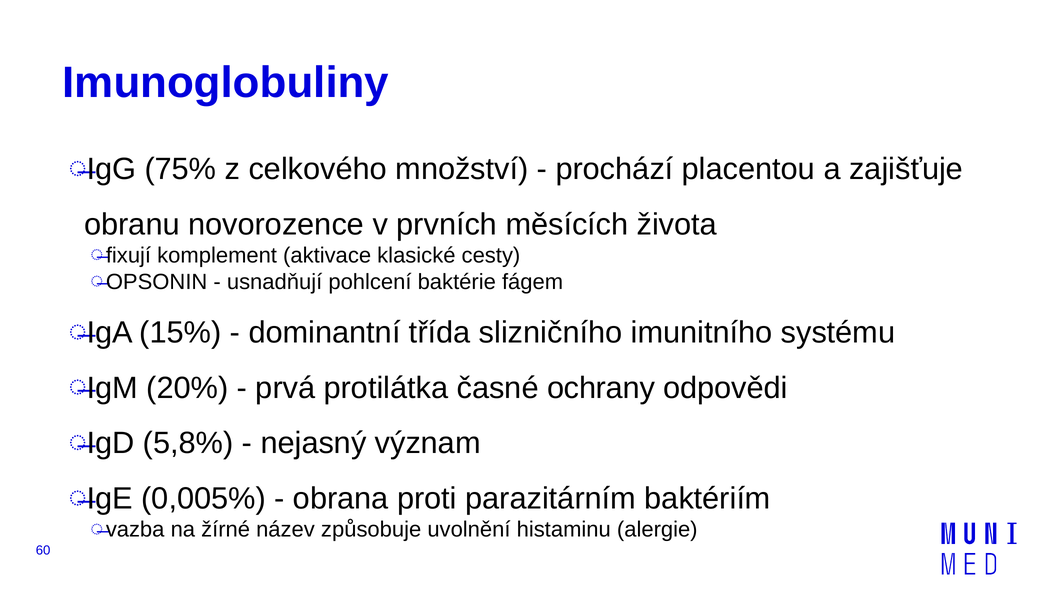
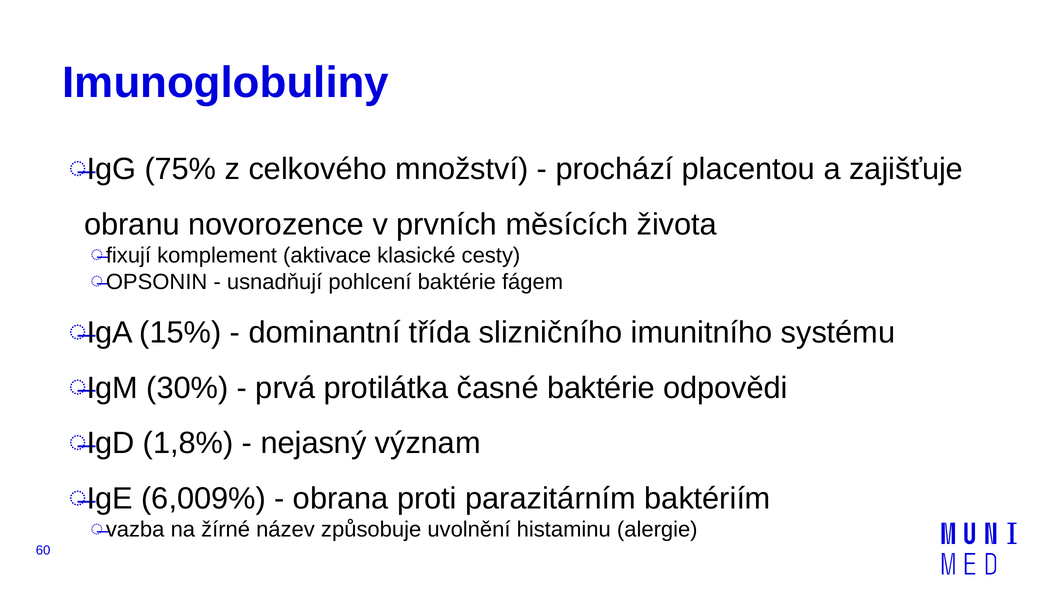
20%: 20% -> 30% (187, 388)
časné ochrany: ochrany -> baktérie (601, 388)
5,8%: 5,8% -> 1,8% (188, 444)
0,005%: 0,005% -> 6,009% (204, 499)
